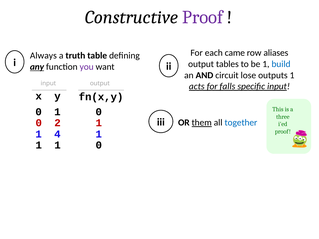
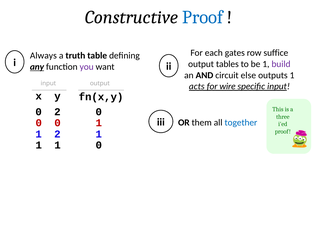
Proof colour: purple -> blue (203, 17)
came: came -> gates (235, 53)
aliases: aliases -> suffice (276, 53)
build colour: blue -> purple (281, 64)
lose: lose -> else (248, 75)
falls: falls -> wire (228, 86)
1: 1 -> 2 (57, 112)
them underline: present -> none (202, 123)
0 2: 2 -> 0 (58, 123)
1 4: 4 -> 2 (57, 134)
